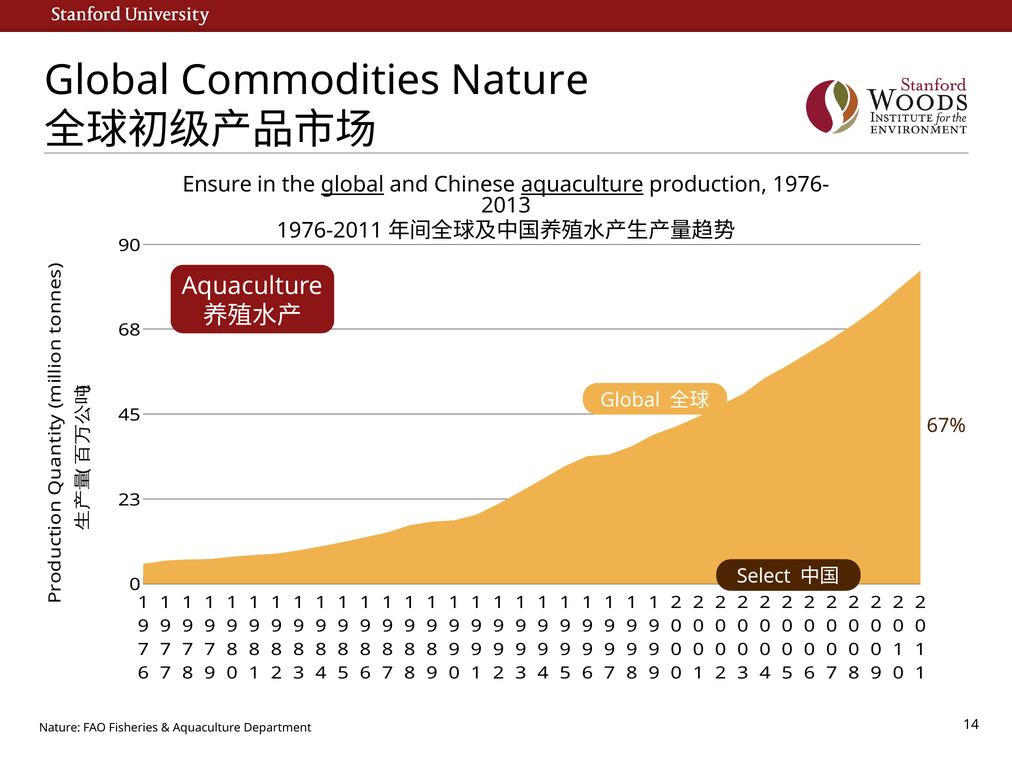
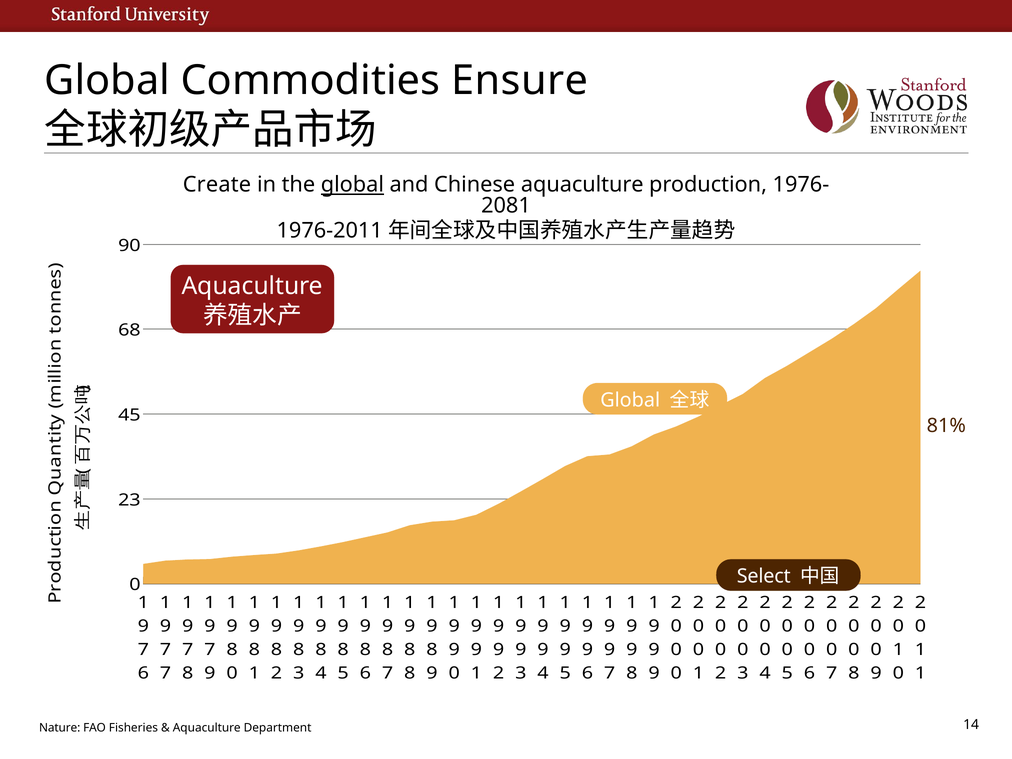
Commodities Nature: Nature -> Ensure (520, 80)
Ensure: Ensure -> Create (217, 185)
aquaculture underline: present -> none (582, 185)
2013: 2013 -> 2081 (506, 206)
67%: 67% -> 81% (946, 426)
